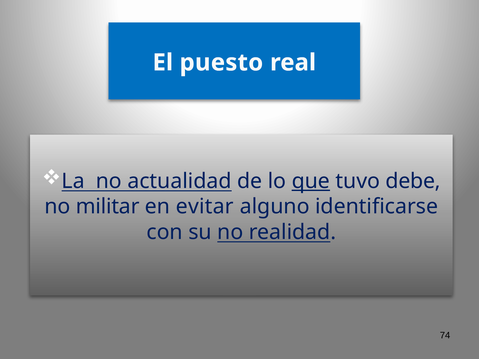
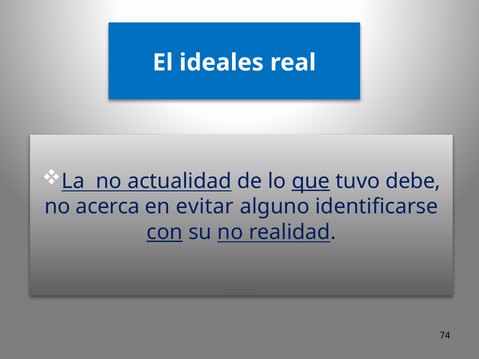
puesto: puesto -> ideales (221, 63)
militar: militar -> acerca (108, 207)
con underline: none -> present (165, 232)
